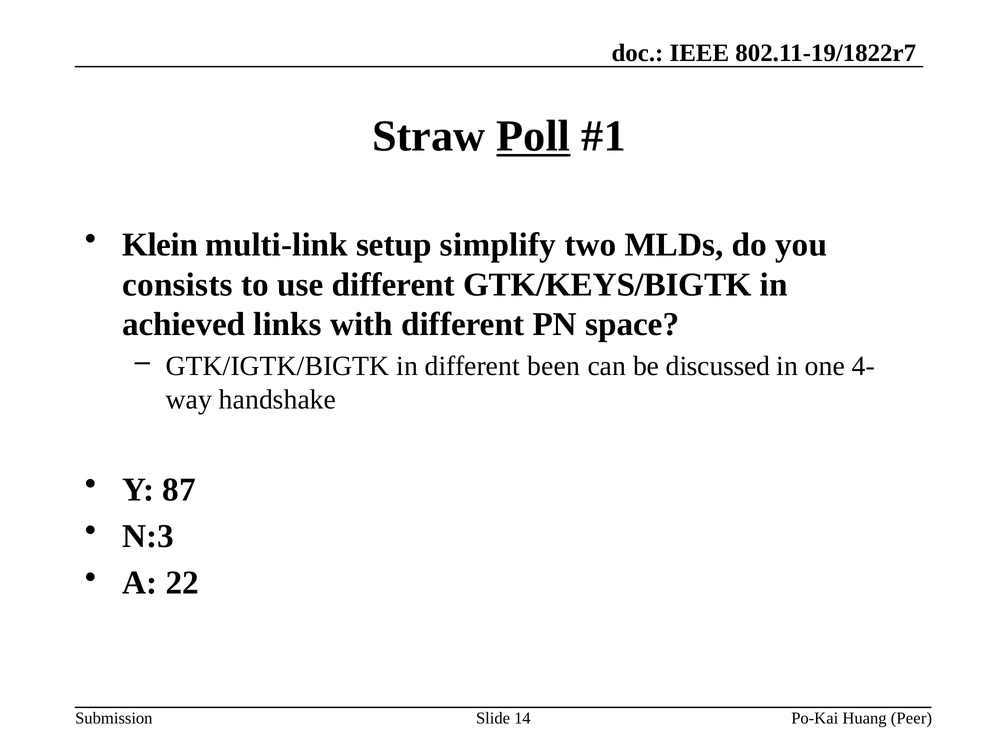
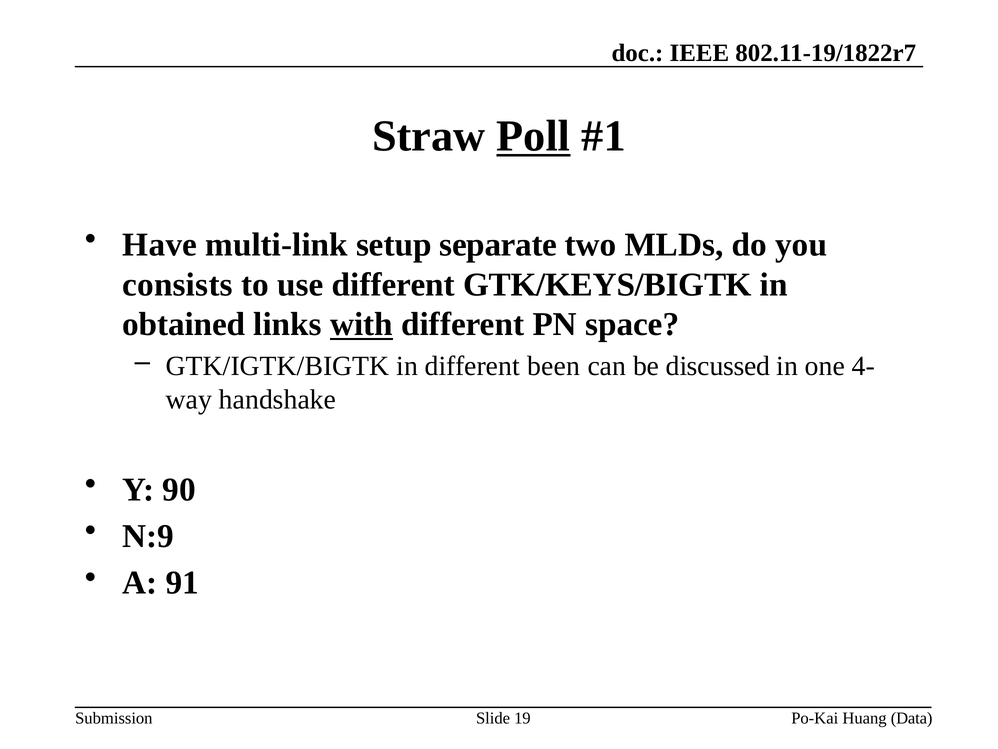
Klein: Klein -> Have (160, 244)
simplify: simplify -> separate (498, 244)
achieved: achieved -> obtained (184, 324)
with underline: none -> present (362, 324)
87: 87 -> 90 (179, 489)
N:3: N:3 -> N:9 (148, 536)
22: 22 -> 91 (182, 583)
14: 14 -> 19 (522, 718)
Peer: Peer -> Data (912, 718)
